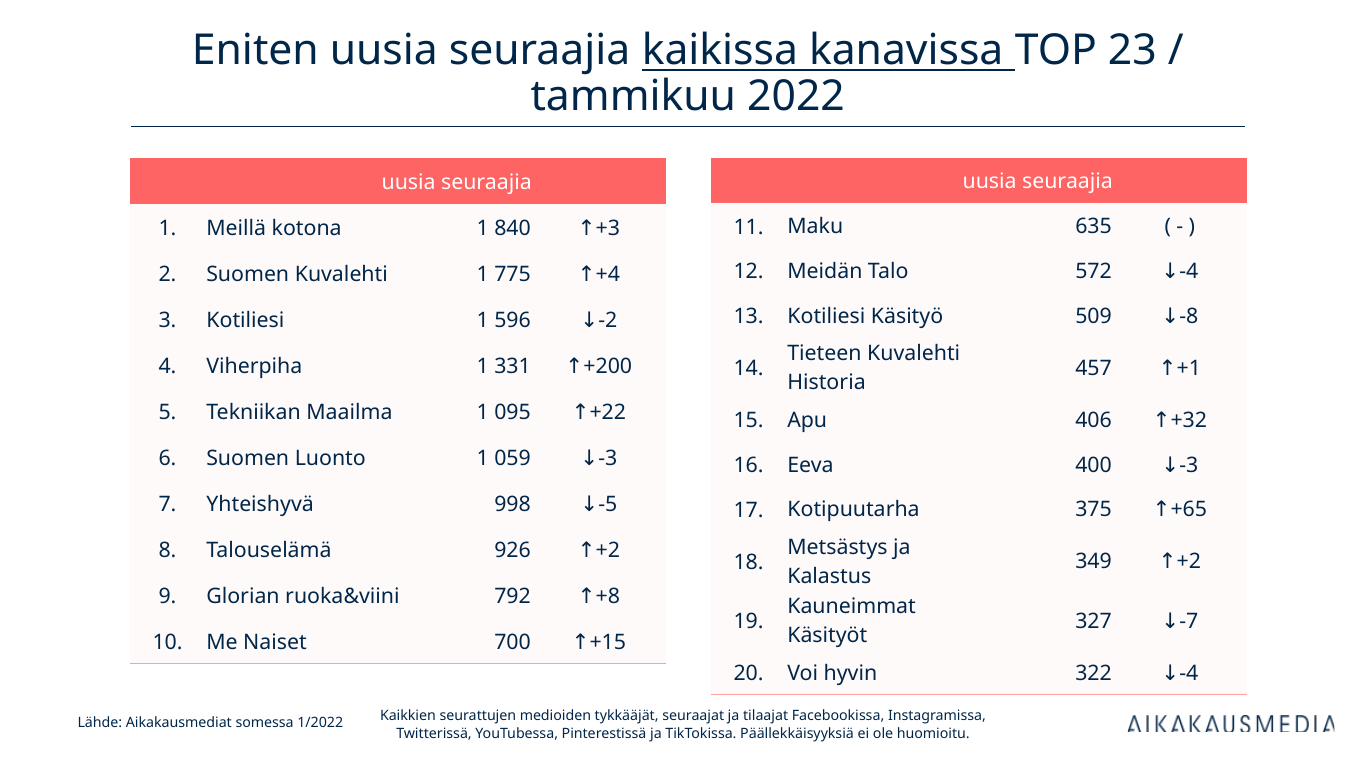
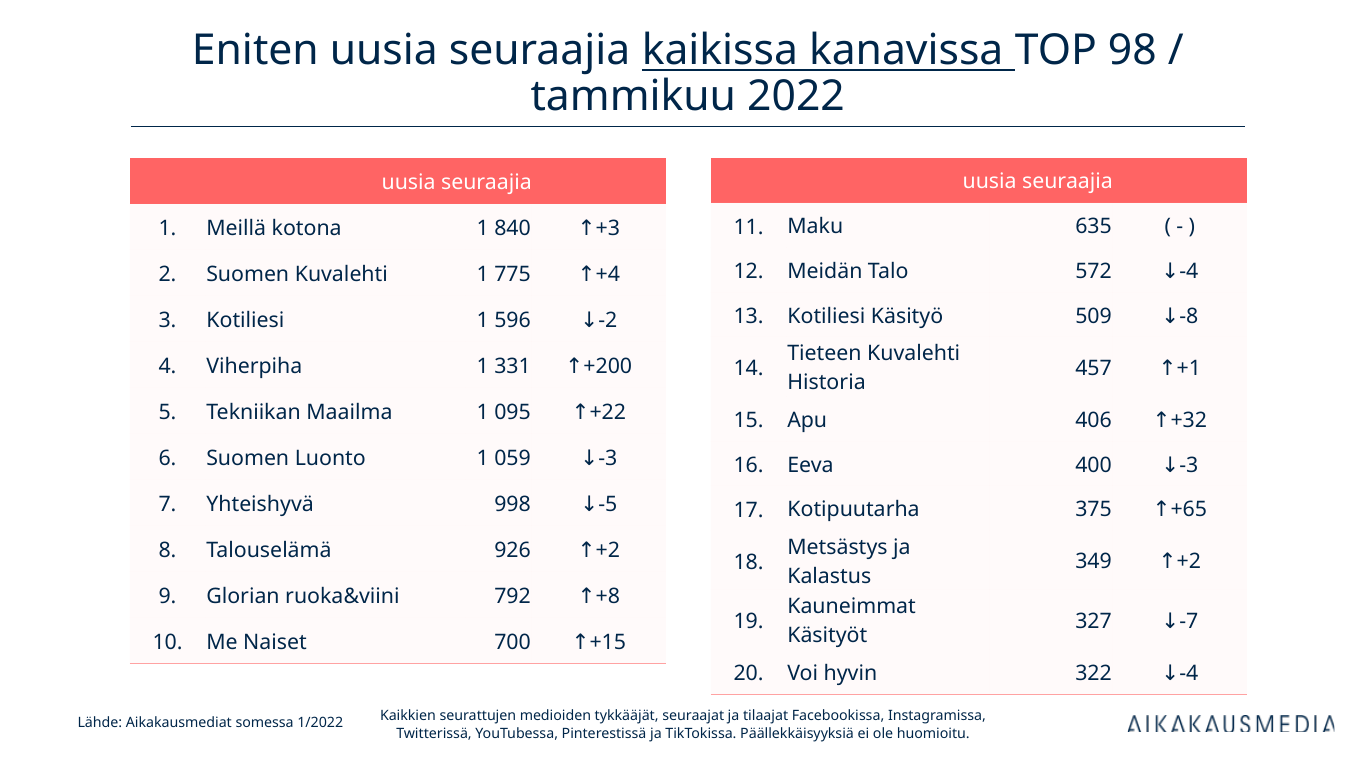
23: 23 -> 98 (1132, 50)
